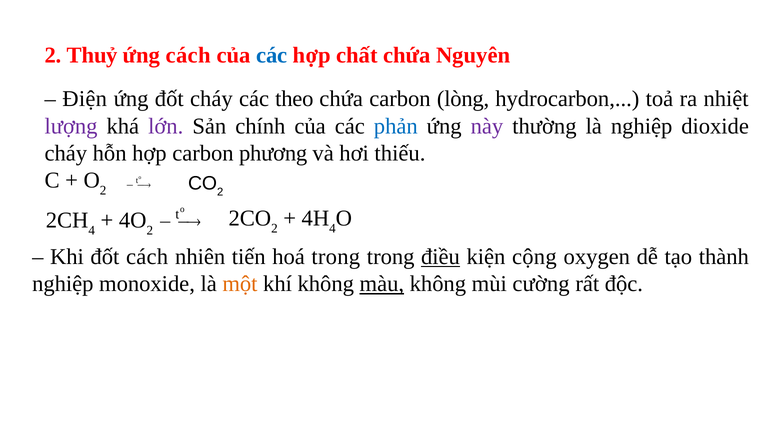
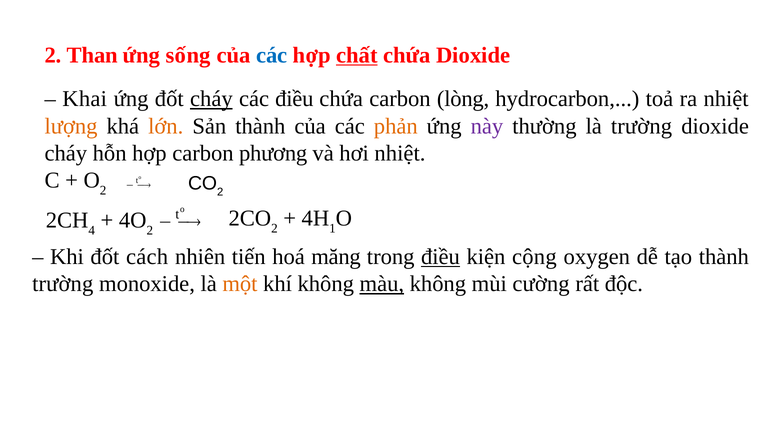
Thuỷ: Thuỷ -> Than (92, 55)
ứng cách: cách -> sống (188, 55)
chất underline: none -> present (357, 55)
chứa Nguyên: Nguyên -> Dioxide (473, 55)
Điện: Điện -> Khai (85, 99)
cháy underline: none -> present (211, 99)
các theo: theo -> điều (294, 99)
lượng colour: purple -> orange (71, 126)
lớn colour: purple -> orange (166, 126)
Sản chính: chính -> thành (260, 126)
phản colour: blue -> orange (396, 126)
là nghiệp: nghiệp -> trường (642, 126)
hơi thiếu: thiếu -> nhiệt (400, 153)
4: 4 -> 1 (332, 228)
hoá trong: trong -> măng (336, 257)
nghiệp: nghiệp -> trường (63, 284)
